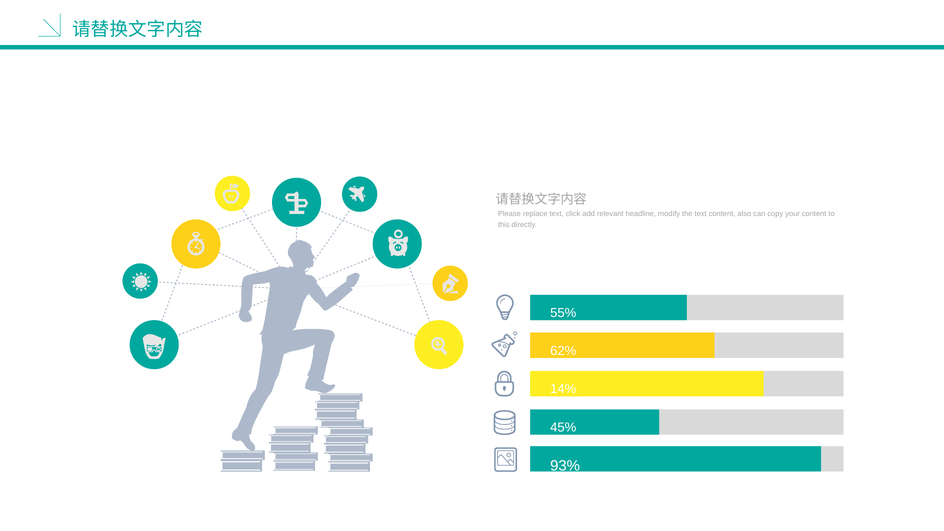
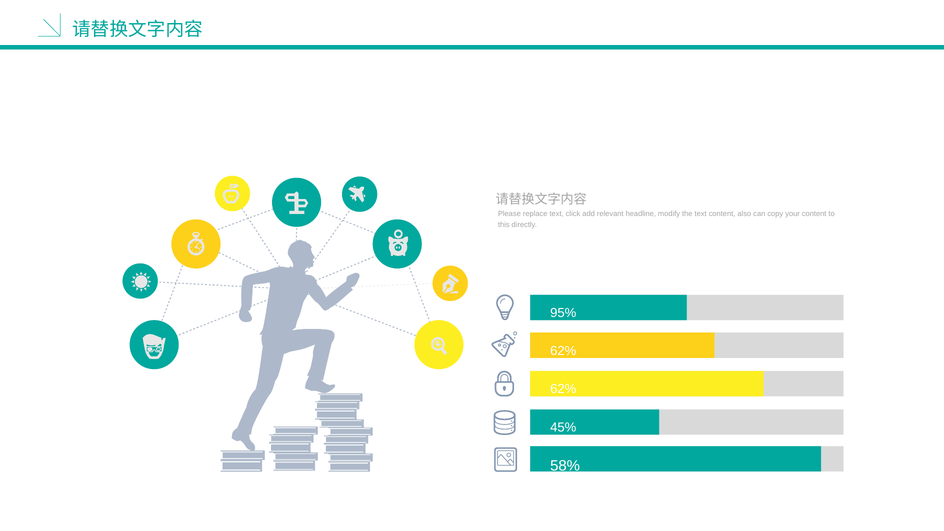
55%: 55% -> 95% (563, 313)
14%: 14% -> 62% (563, 389)
93%: 93% -> 58% (565, 466)
